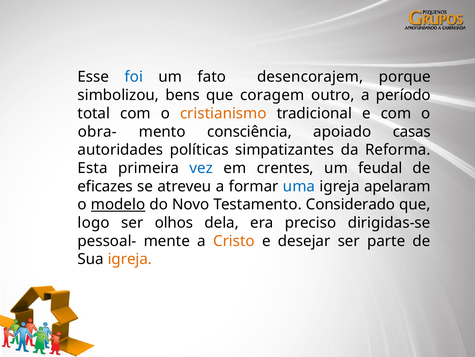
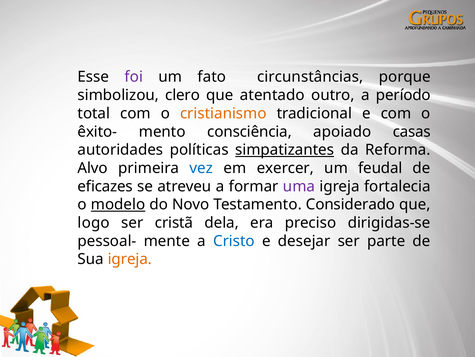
foi colour: blue -> purple (134, 77)
desencorajem: desencorajem -> circunstâncias (310, 77)
bens: bens -> clero (183, 95)
coragem: coragem -> atentado (272, 95)
obra-: obra- -> êxito- (97, 131)
simpatizantes underline: none -> present (285, 150)
Esta: Esta -> Alvo (93, 168)
crentes: crentes -> exercer (285, 168)
uma colour: blue -> purple (299, 186)
apelaram: apelaram -> fortalecia (397, 186)
olhos: olhos -> cristã (174, 222)
Cristo colour: orange -> blue (234, 241)
